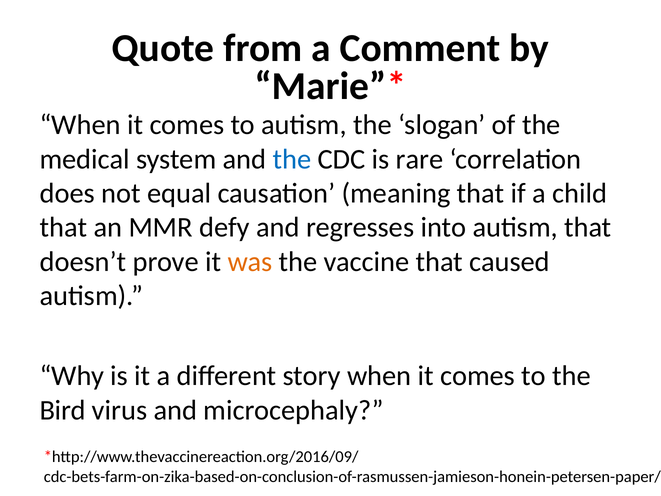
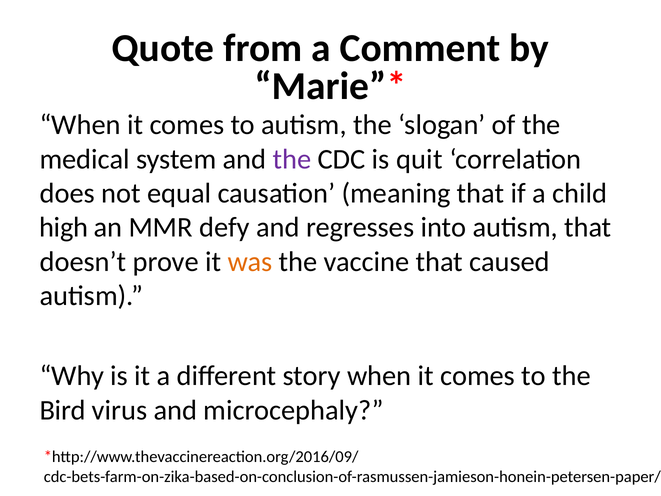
the colour: blue -> purple (292, 159)
rare: rare -> quit (419, 159)
that: that -> high (64, 227)
